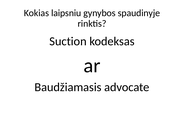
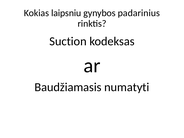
spaudinyje: spaudinyje -> padarinius (139, 13)
advocate: advocate -> numatyti (127, 87)
